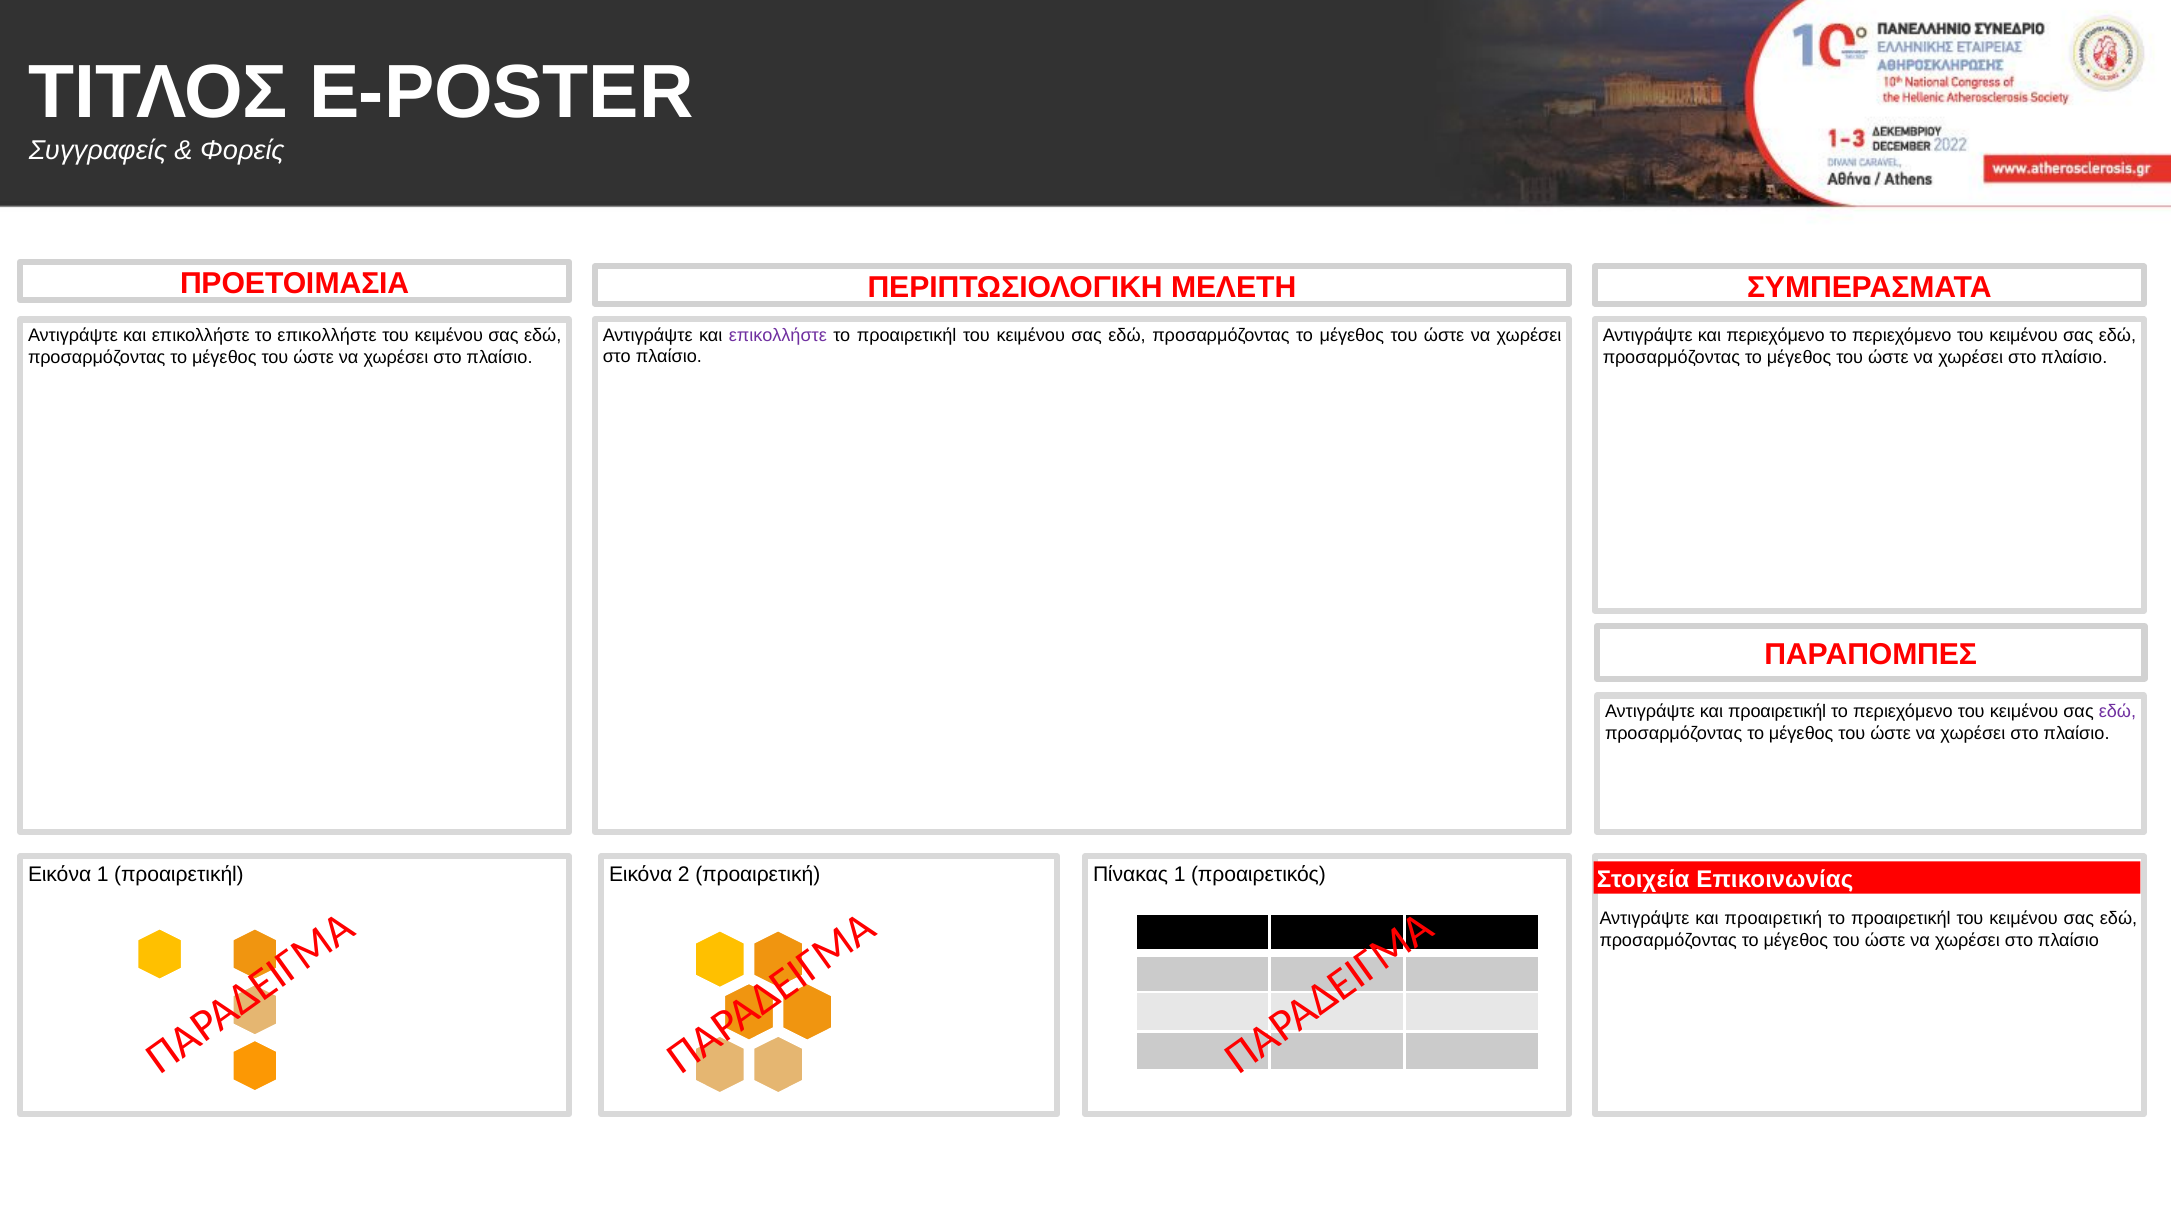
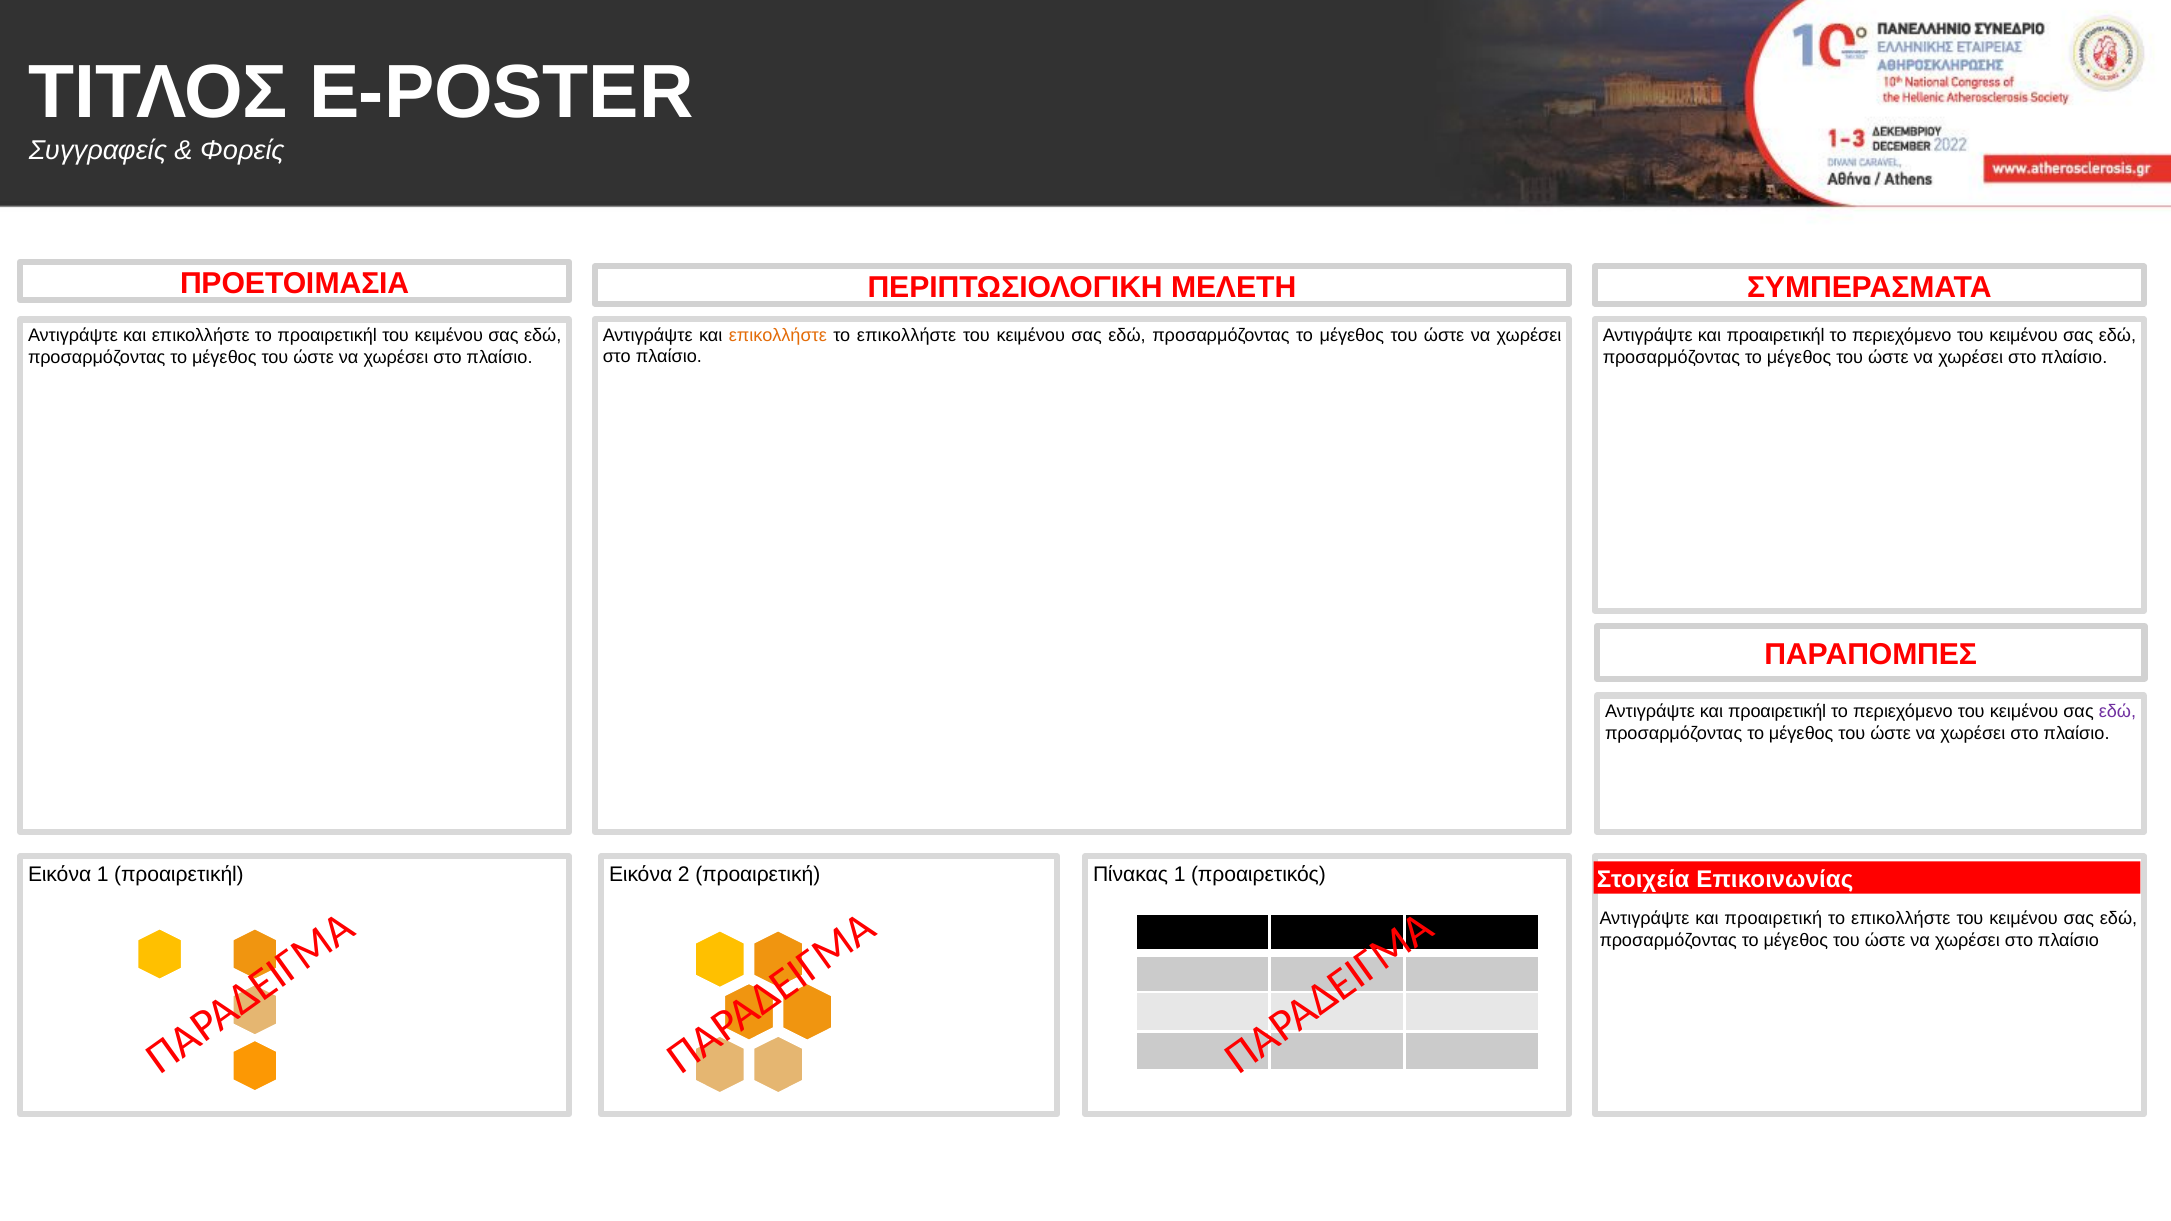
επικολλήστε colour: purple -> orange (778, 335)
προαιρετικήl: προαιρετικήl -> επικολλήστε (907, 335)
περιεχόμενο: περιεχόμενο -> προαιρετικήl (1776, 335)
το επικολλήστε: επικολλήστε -> προαιρετικήl (327, 336)
προαιρετικήl: προαιρετικήl -> επικολλήστε (1901, 919)
